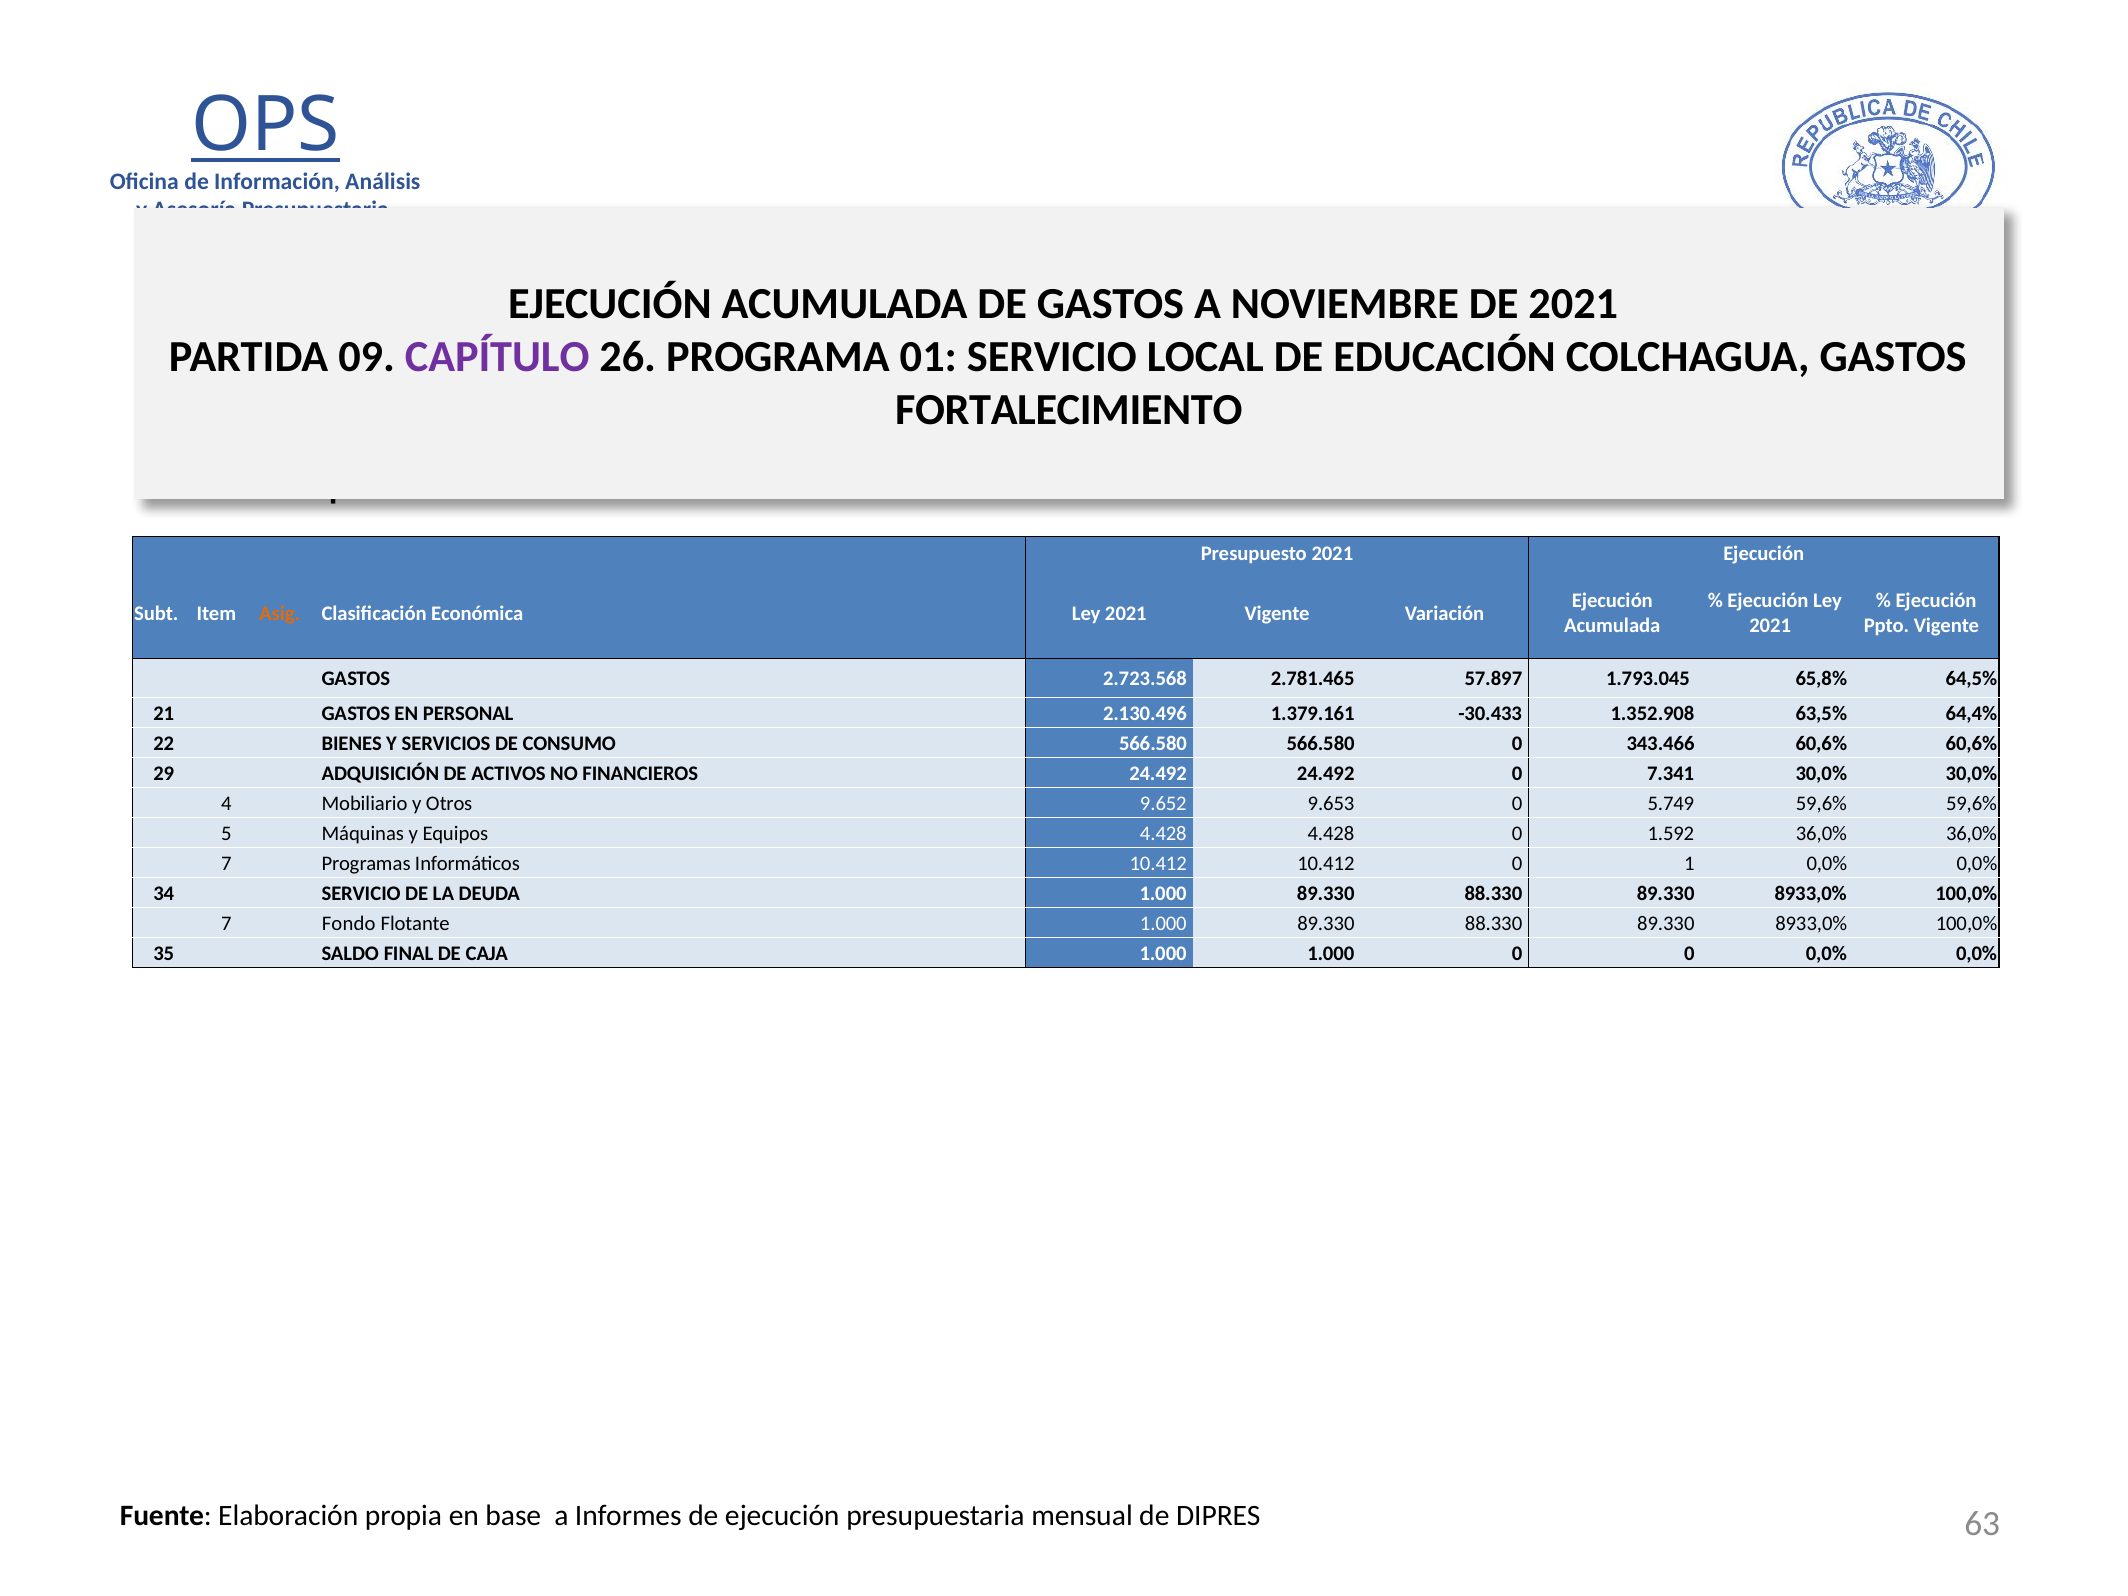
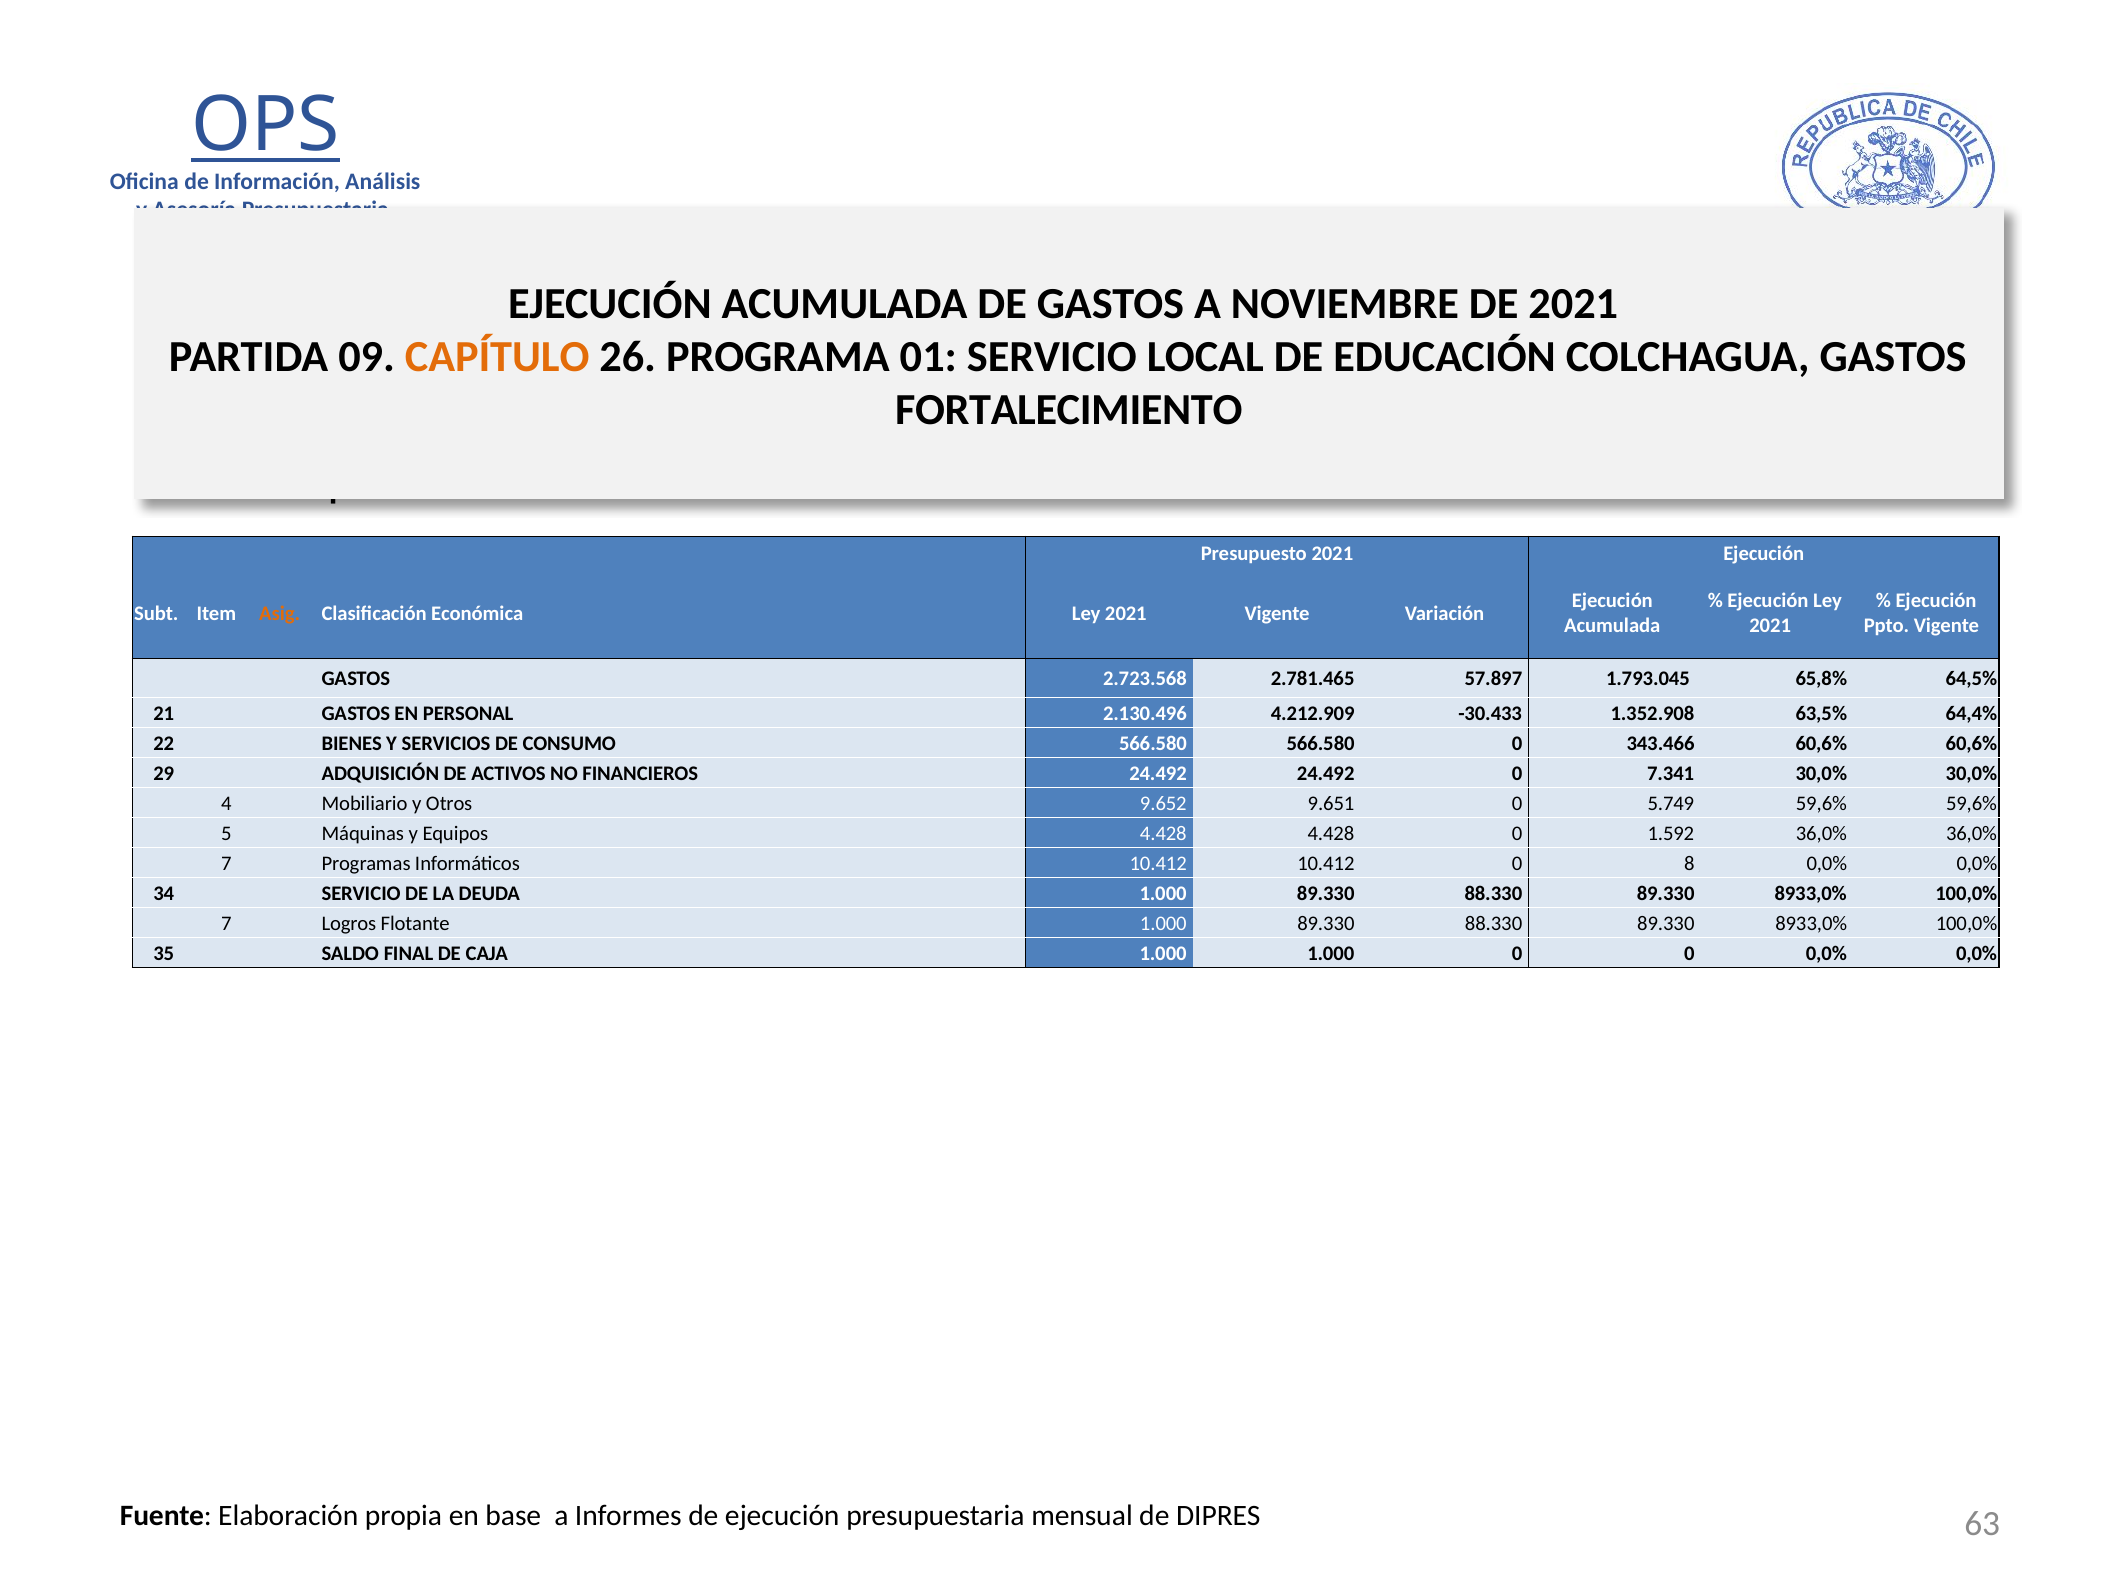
CAPÍTULO colour: purple -> orange (497, 357)
1.379.161: 1.379.161 -> 4.212.909 (1313, 714)
9.653: 9.653 -> 9.651 (1331, 804)
1: 1 -> 8 (1689, 864)
Fondo: Fondo -> Logros (349, 924)
